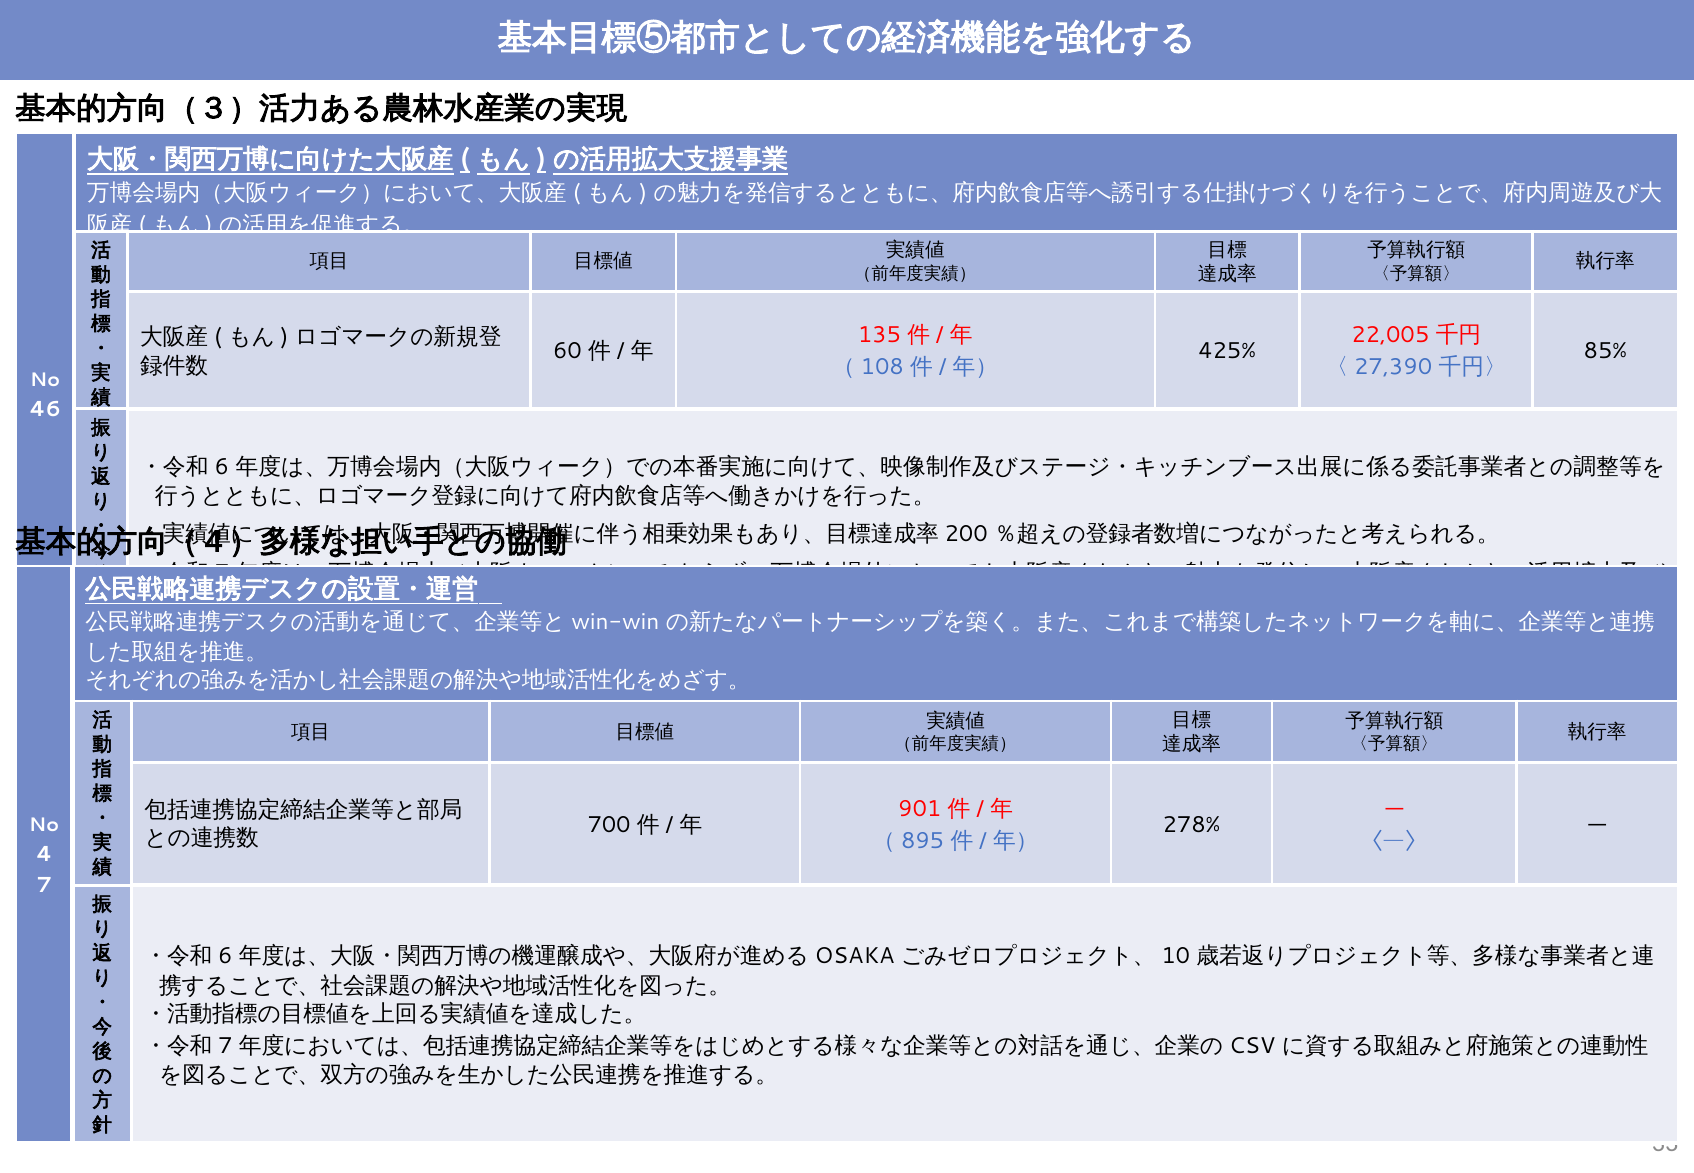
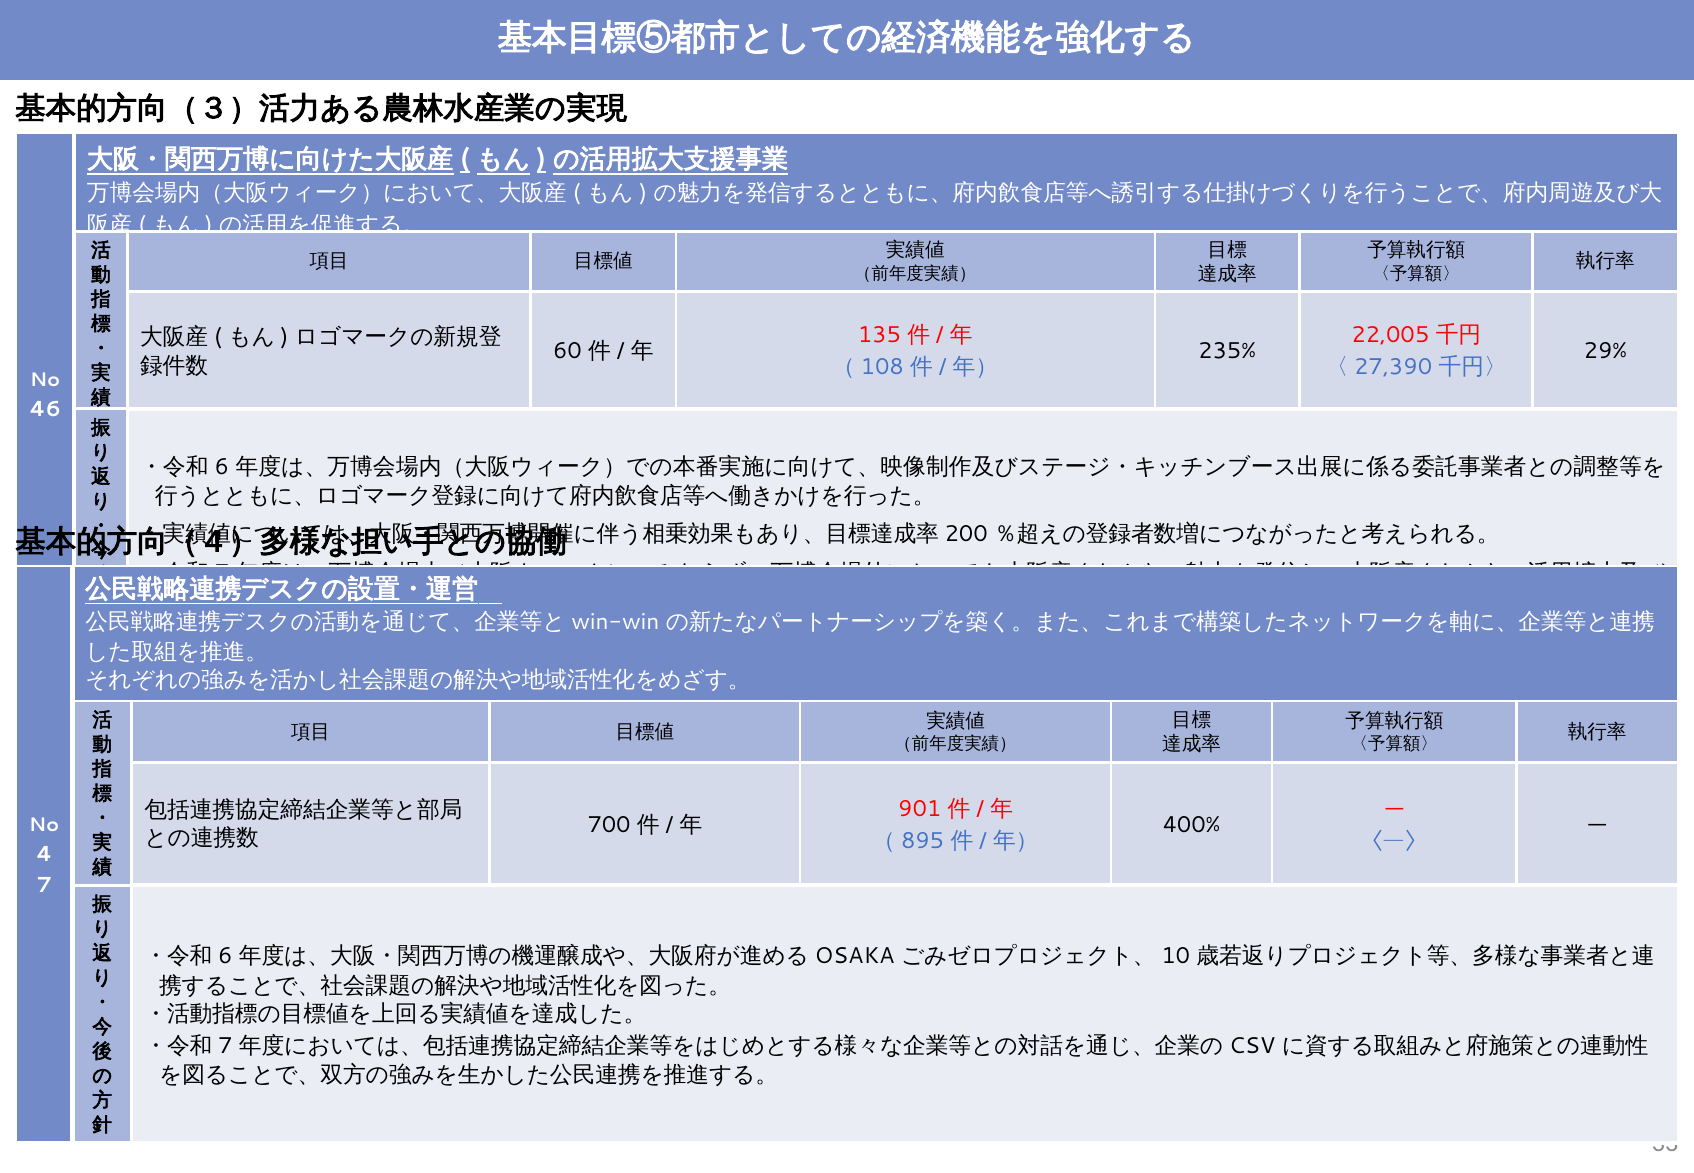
425%: 425% -> 235% (1227, 351)
85%: 85% -> 29% (1605, 351)
278%: 278% -> 400% (1192, 825)
